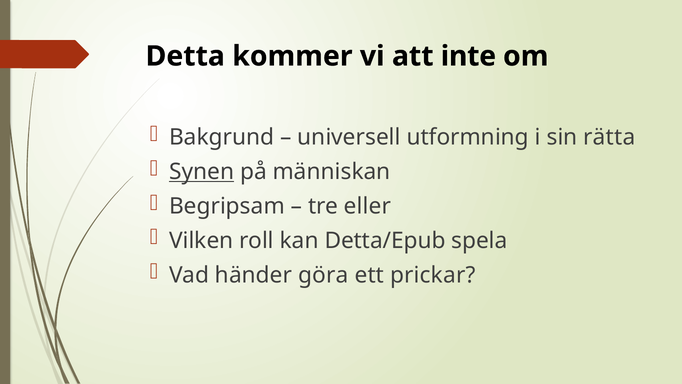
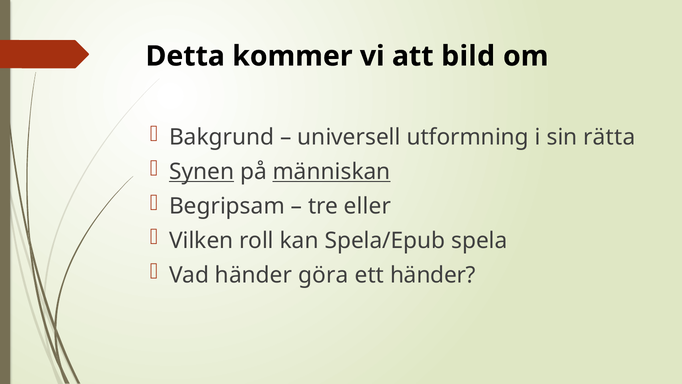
inte: inte -> bild (468, 56)
människan underline: none -> present (332, 172)
Detta/Epub: Detta/Epub -> Spela/Epub (385, 240)
ett prickar: prickar -> händer (433, 275)
